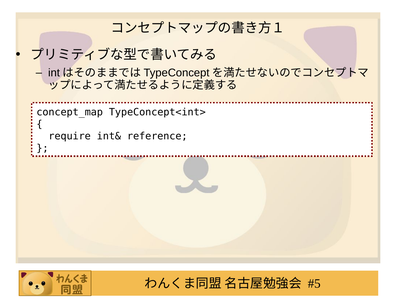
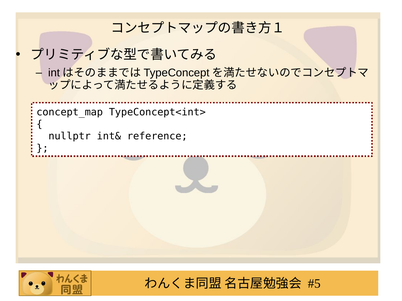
require: require -> nullptr (70, 136)
